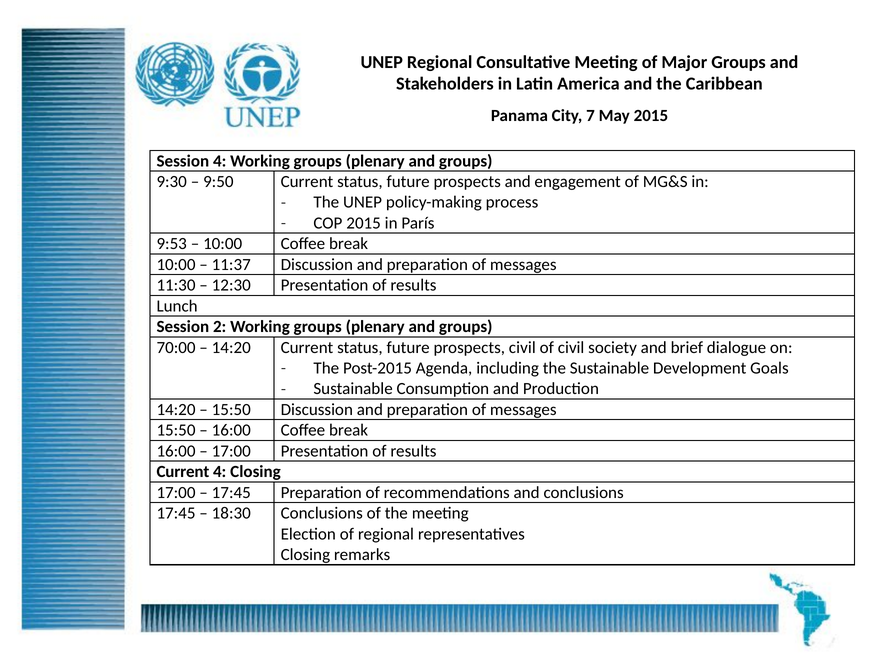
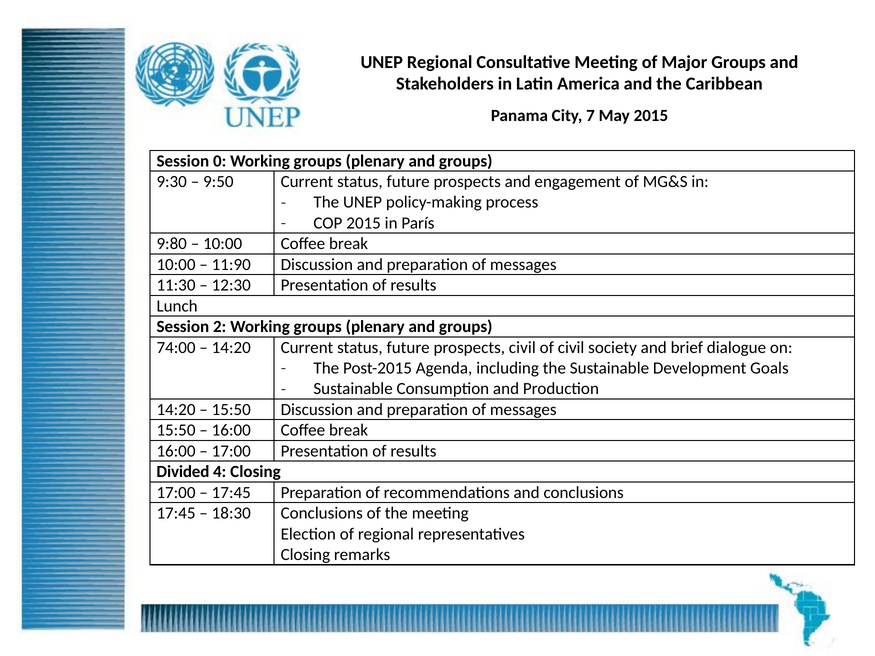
Session 4: 4 -> 0 (220, 161)
9:53: 9:53 -> 9:80 (172, 244)
11:37: 11:37 -> 11:90 (231, 265)
70:00: 70:00 -> 74:00 (176, 348)
Current: Current -> Divided (183, 472)
